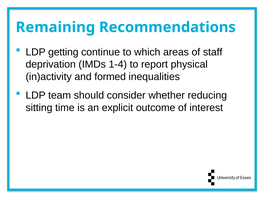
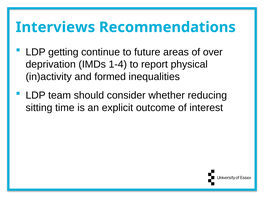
Remaining: Remaining -> Interviews (55, 27)
which: which -> future (147, 52)
staff: staff -> over (213, 52)
